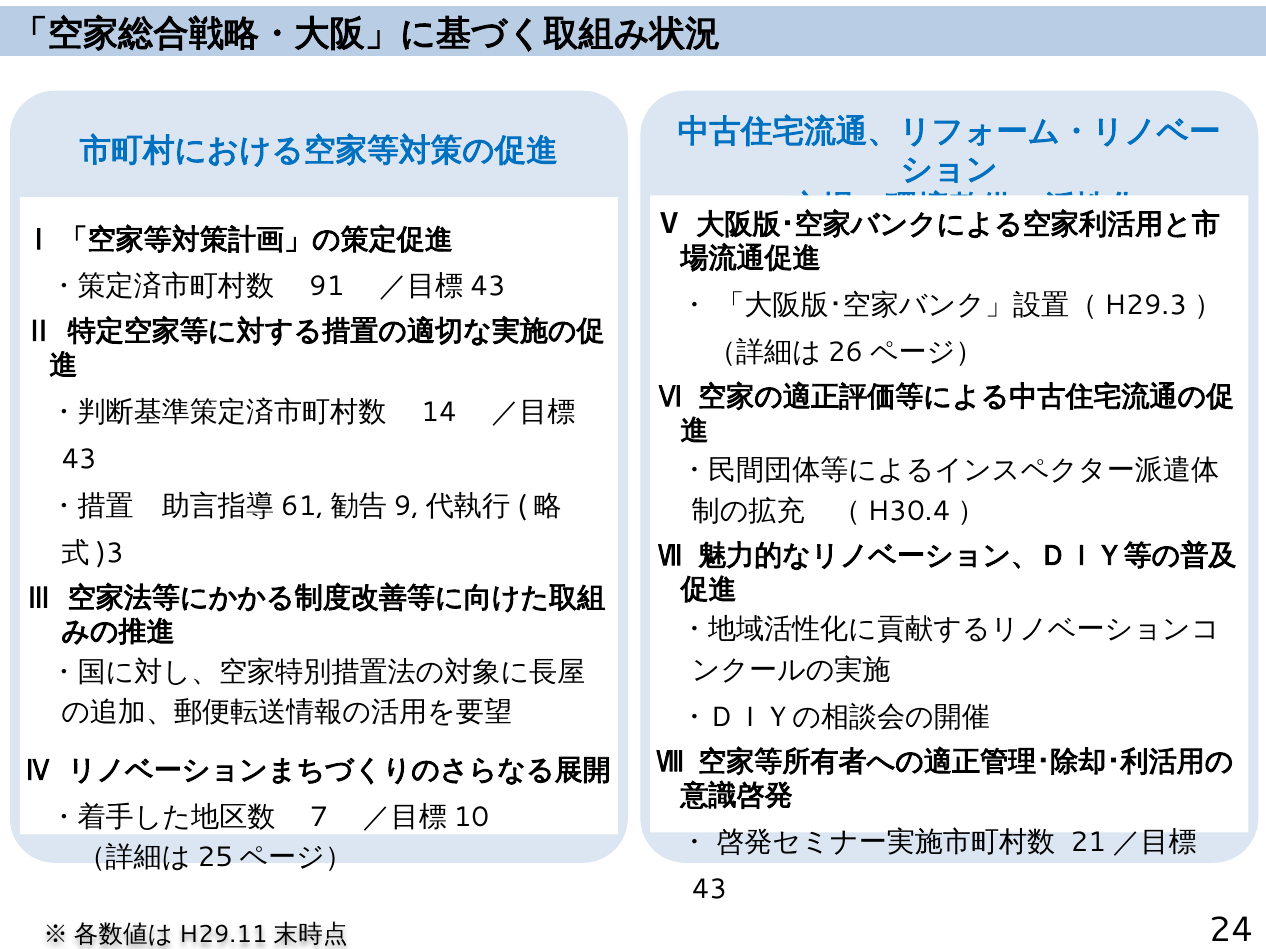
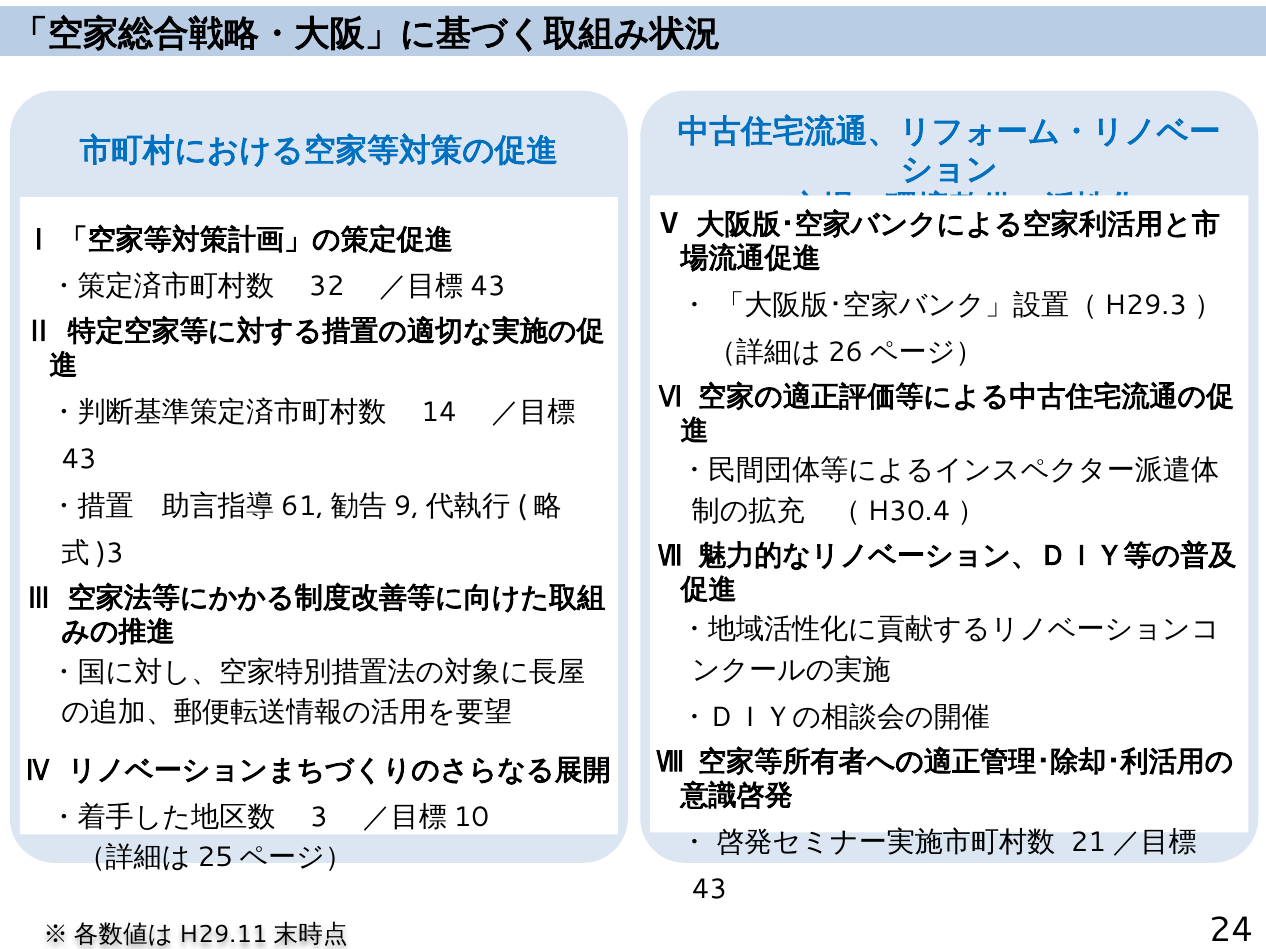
91: 91 -> 32 (327, 287)
7: 7 -> 3 (319, 818)
